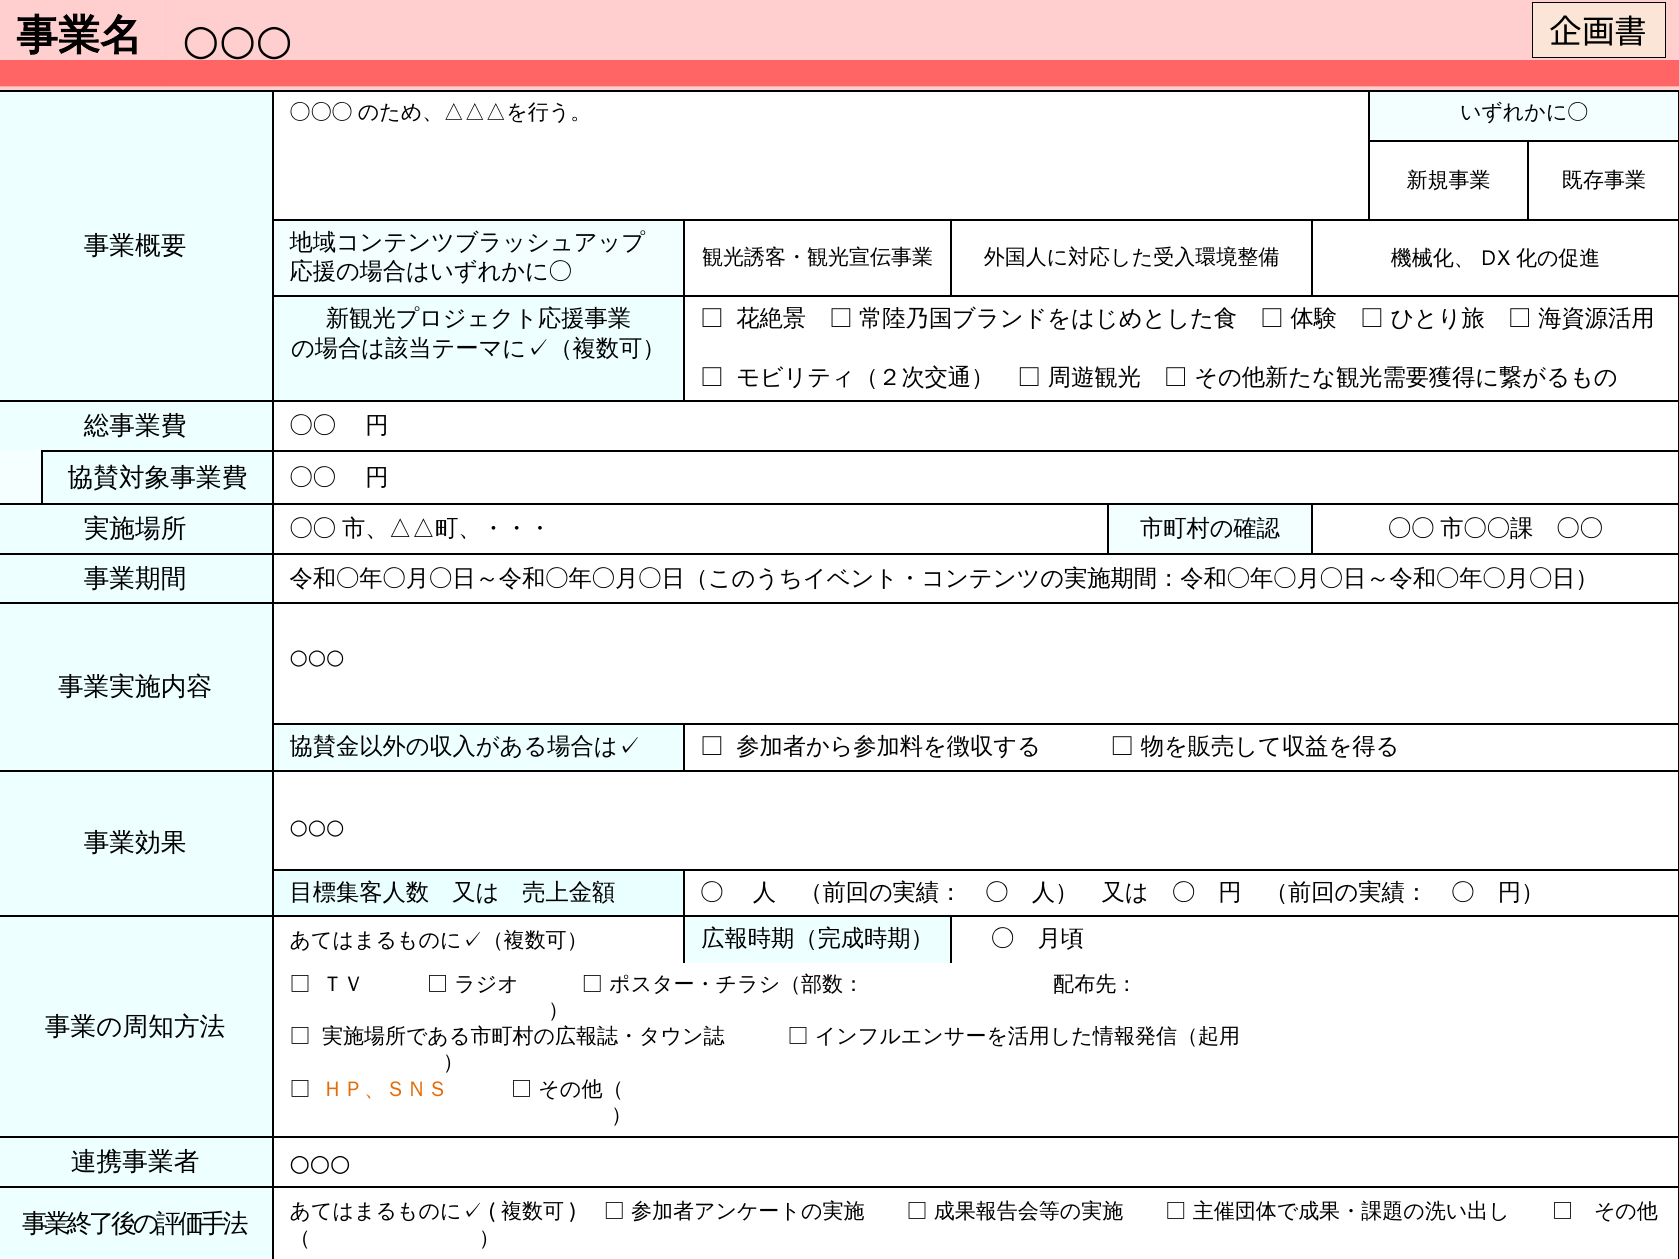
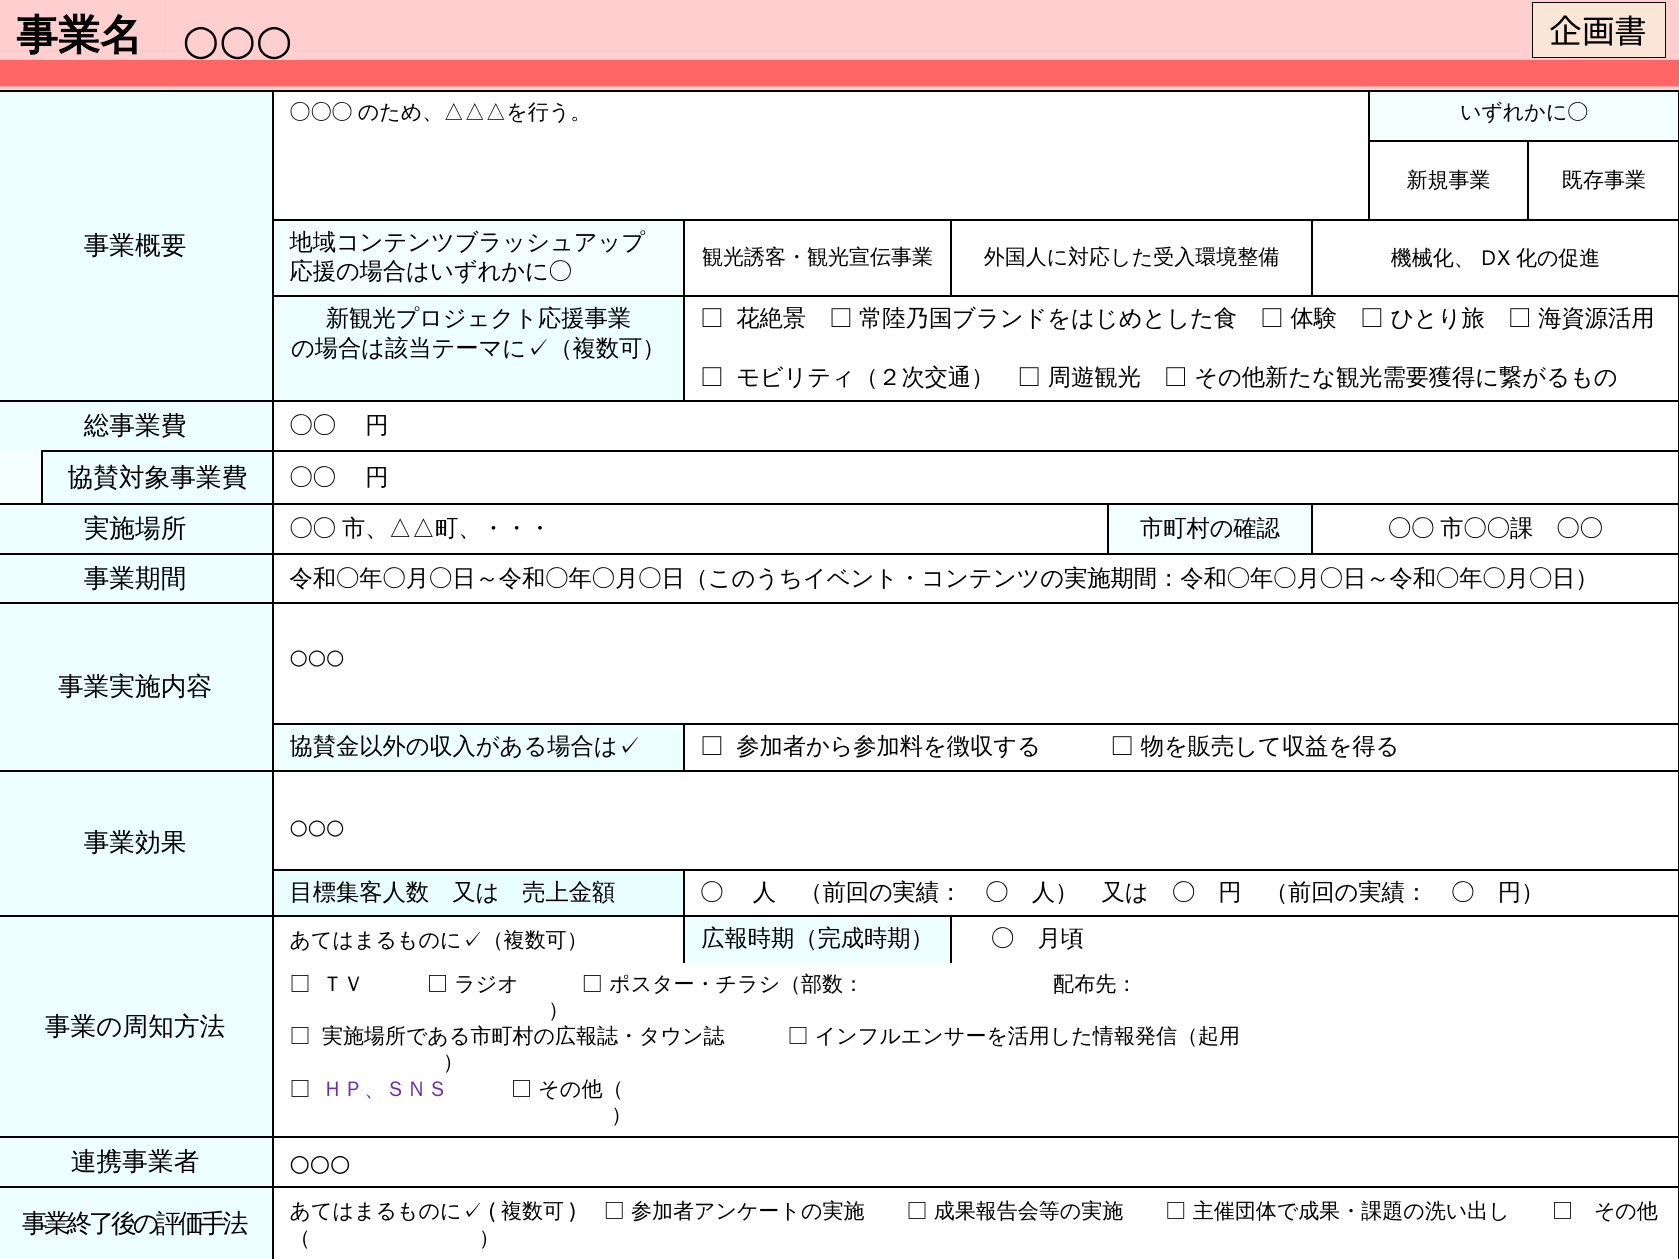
ＨＰ、ＳＮＳ colour: orange -> purple (385, 1090)
